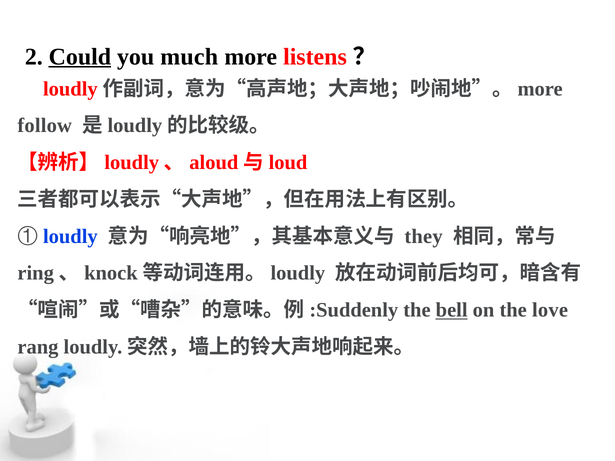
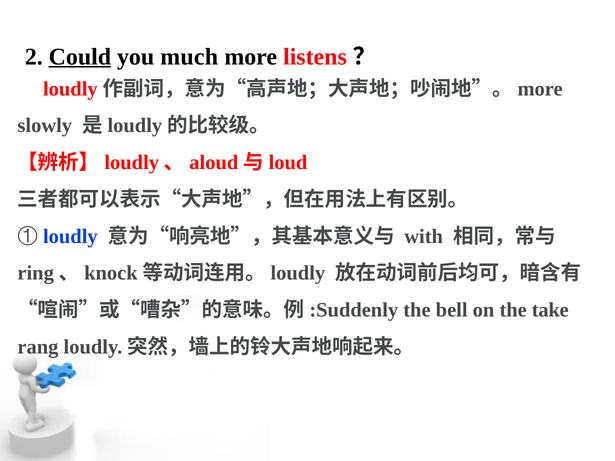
follow: follow -> slowly (45, 126)
they: they -> with (424, 236)
bell underline: present -> none (452, 310)
love: love -> take (550, 310)
